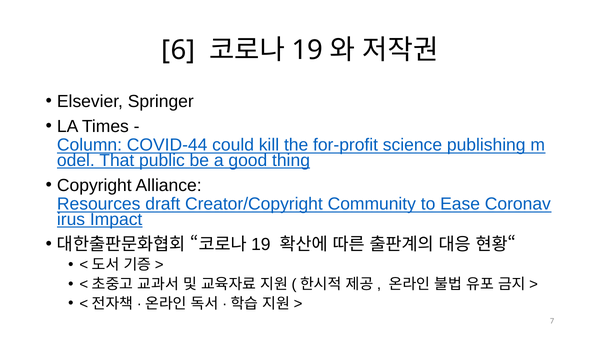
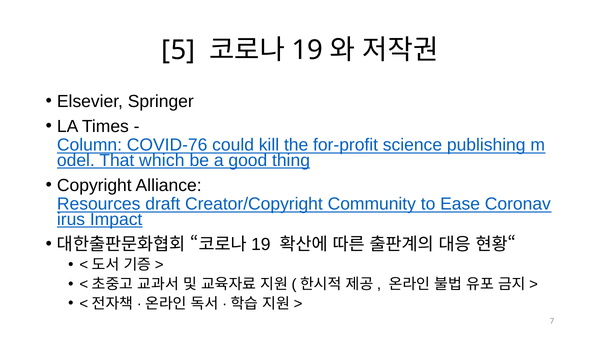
6: 6 -> 5 (178, 50)
COVID-44: COVID-44 -> COVID-76 (167, 145)
public: public -> which (162, 160)
